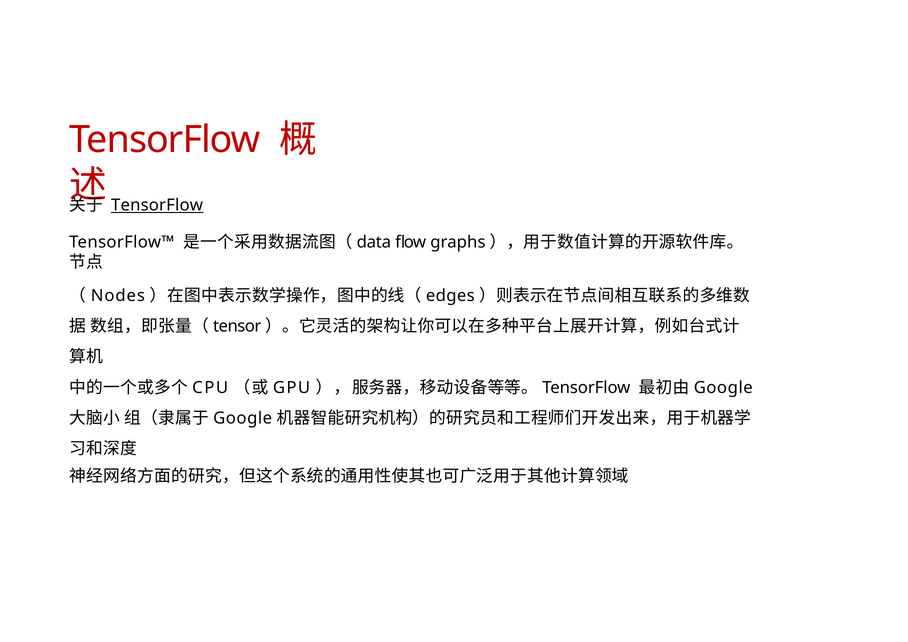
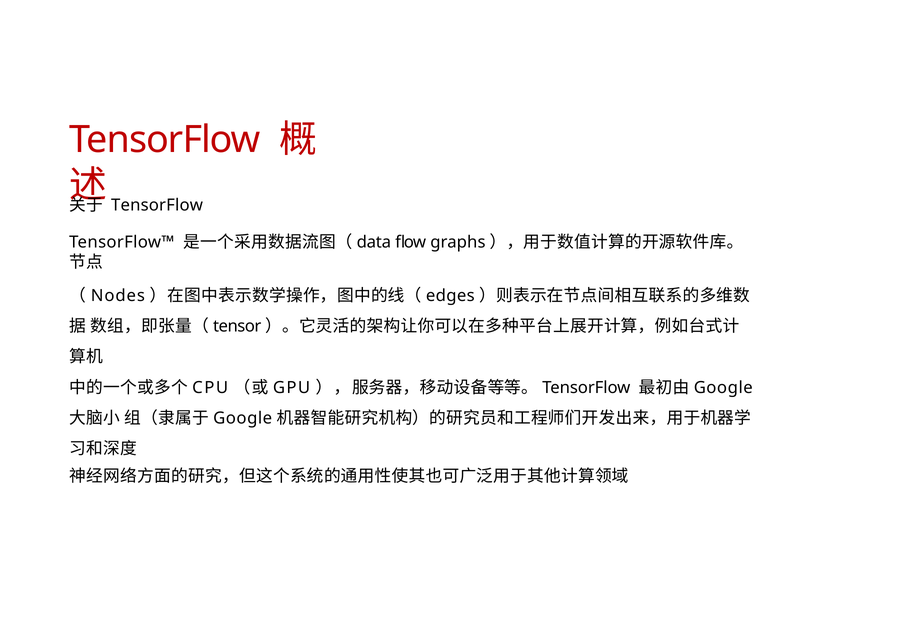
TensorFlow underline: present -> none (157, 205)
